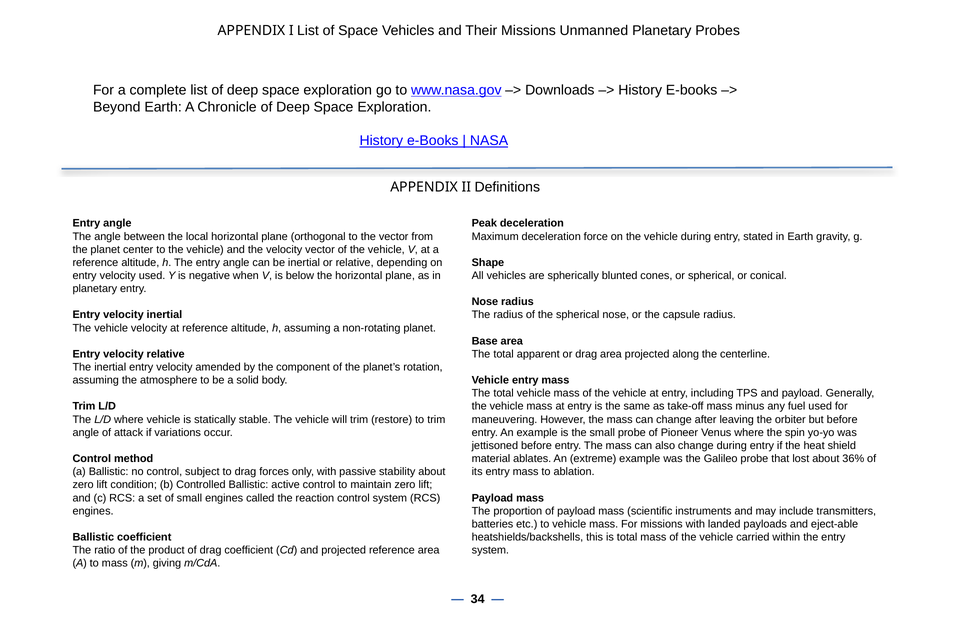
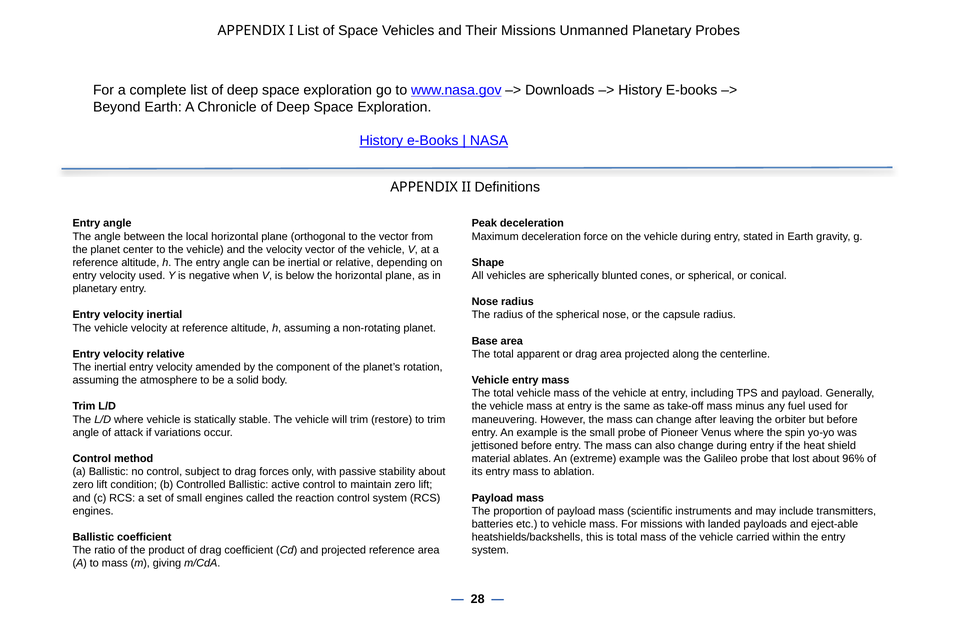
36%: 36% -> 96% (853, 459)
34: 34 -> 28 (478, 600)
